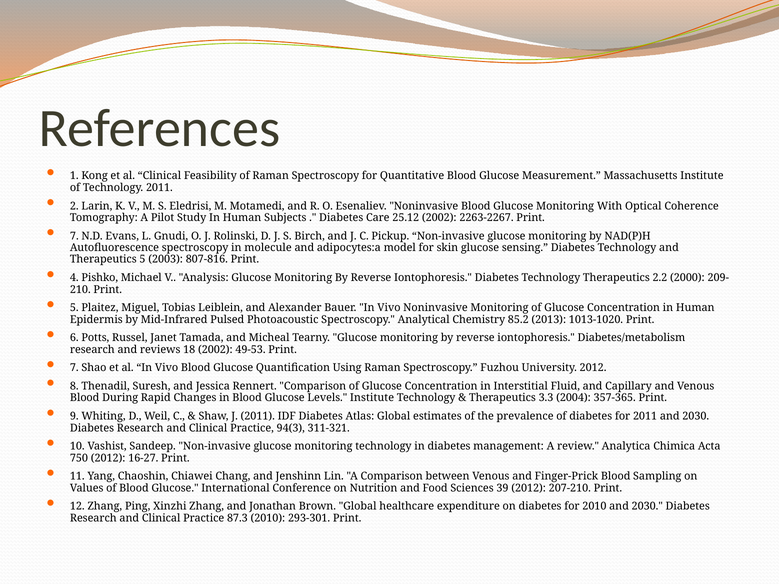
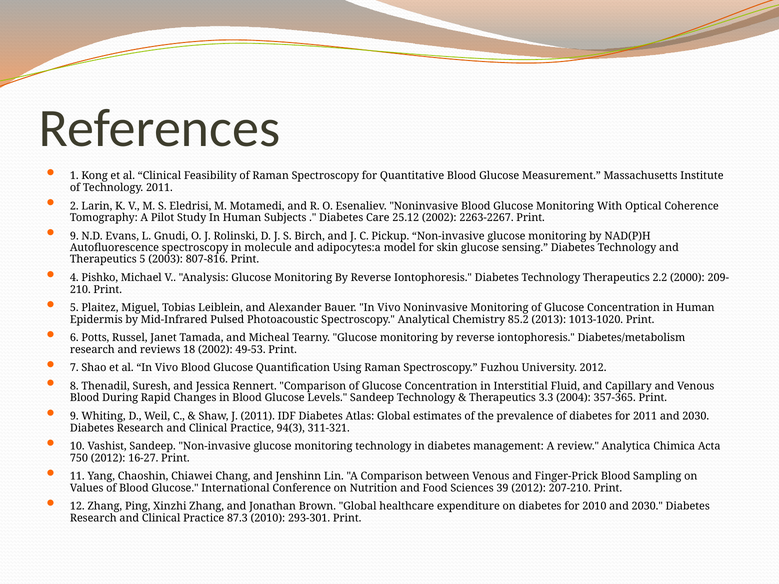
7: 7 -> 9 (74, 236)
Levels Institute: Institute -> Sandeep (372, 398)
